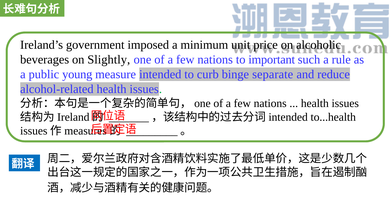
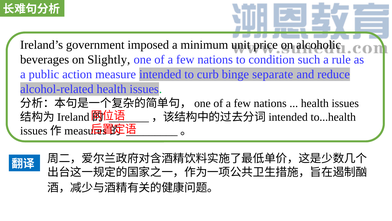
important: important -> condition (272, 60)
young: young -> action (77, 74)
